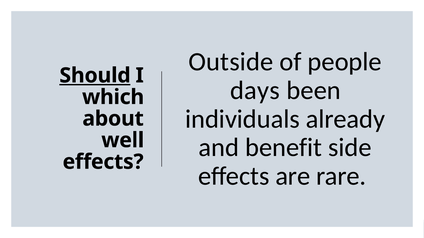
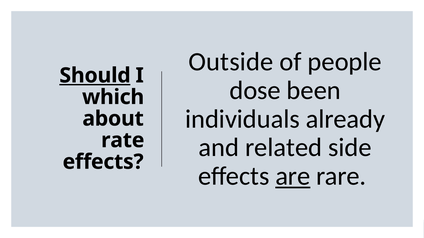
days: days -> dose (255, 91)
well: well -> rate (123, 141)
benefit: benefit -> related (284, 148)
are underline: none -> present (293, 176)
